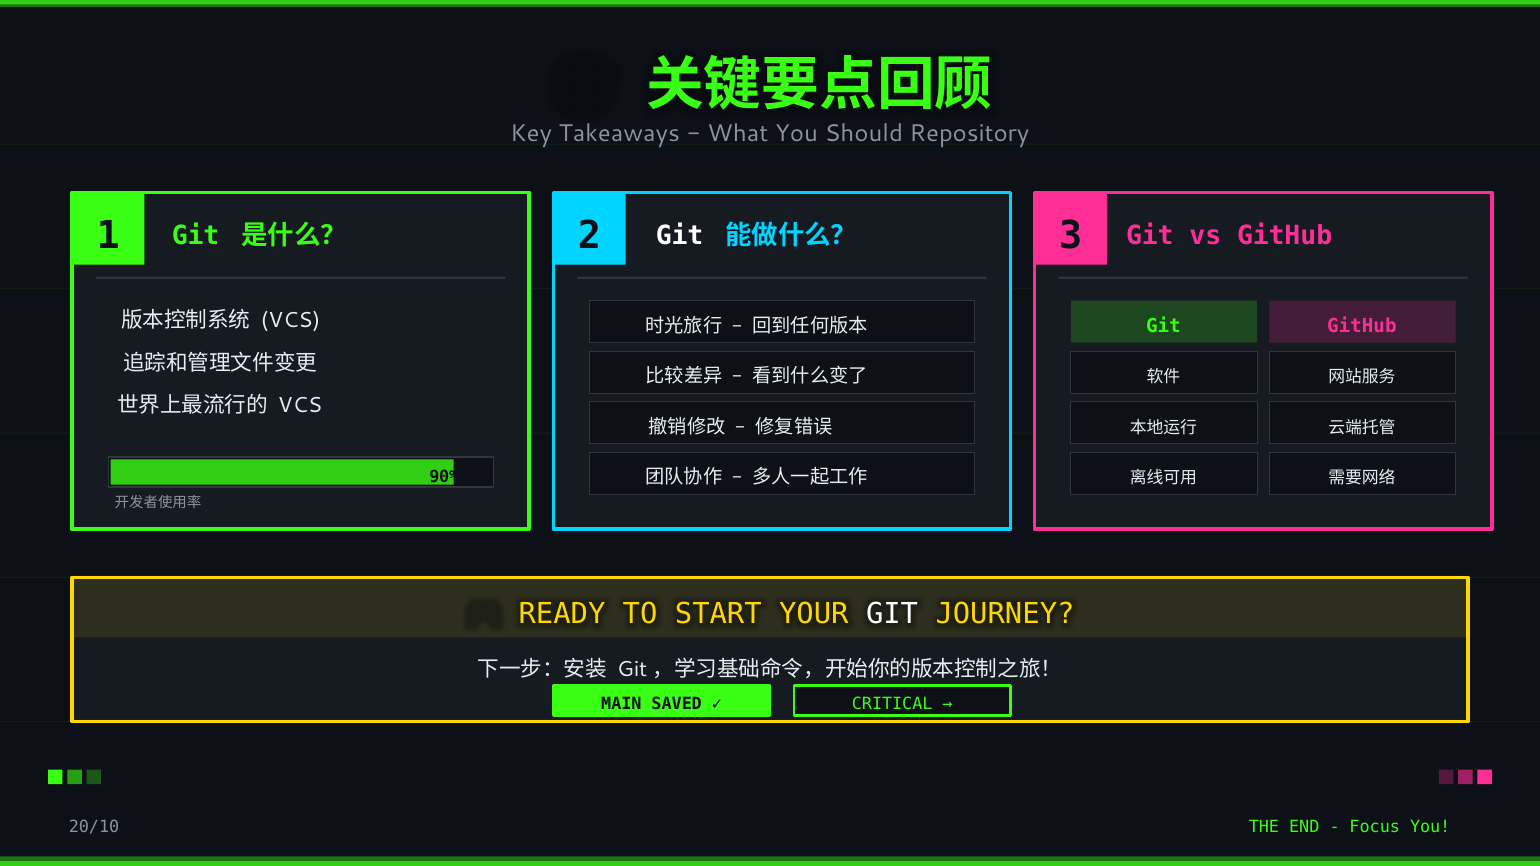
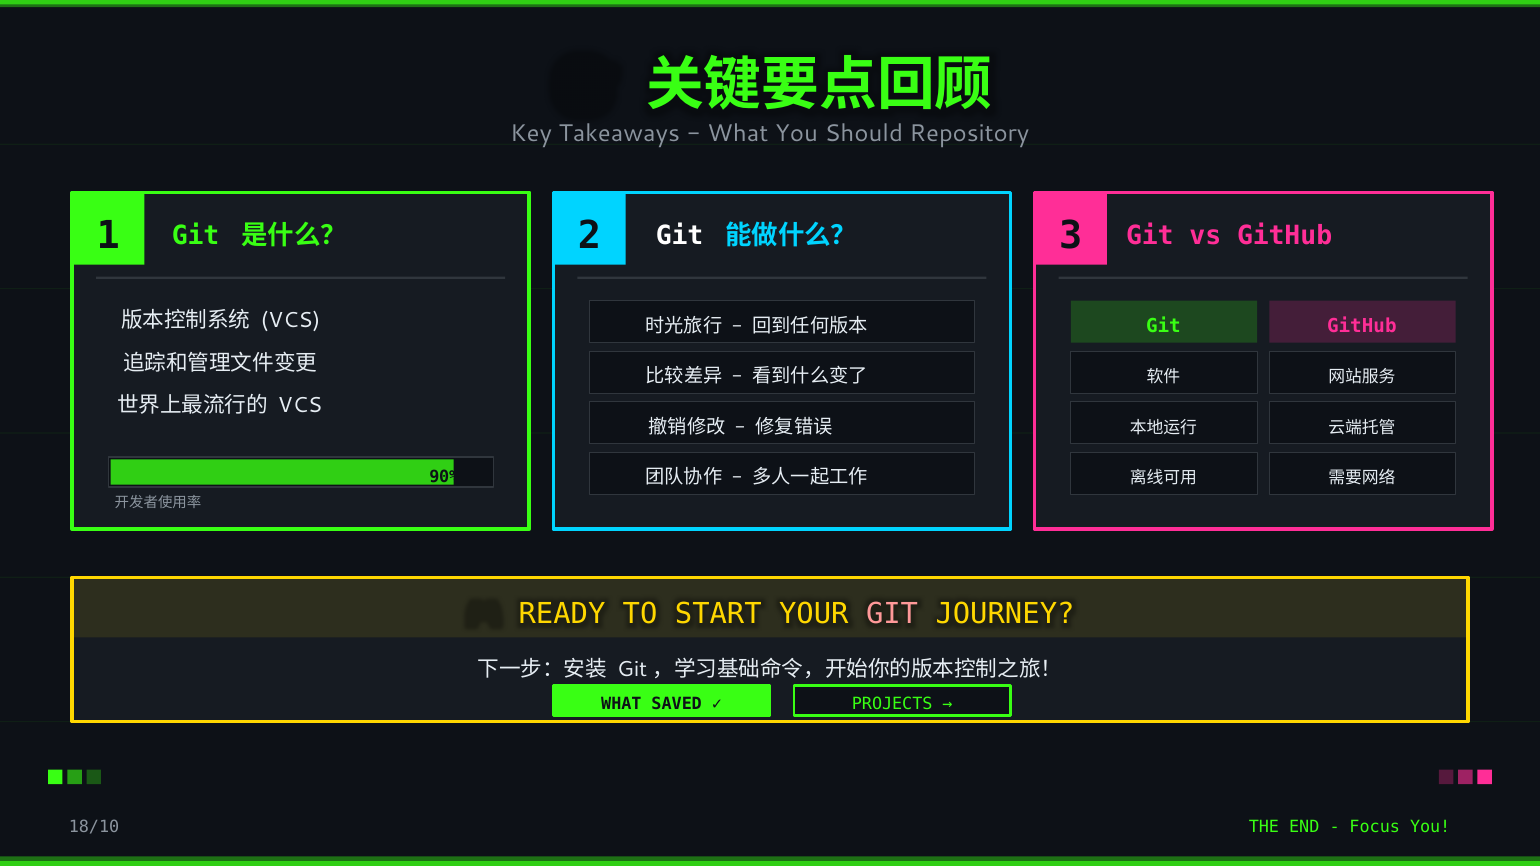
GIT colour: white -> pink (892, 614)
MAIN: MAIN -> WHAT (621, 704)
CRITICAL: CRITICAL -> PROJECTS (892, 704)
20/10: 20/10 -> 18/10 (94, 827)
